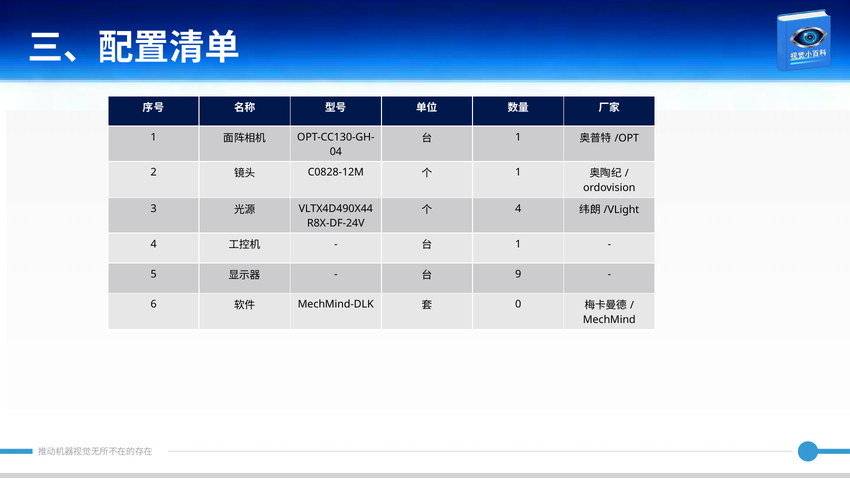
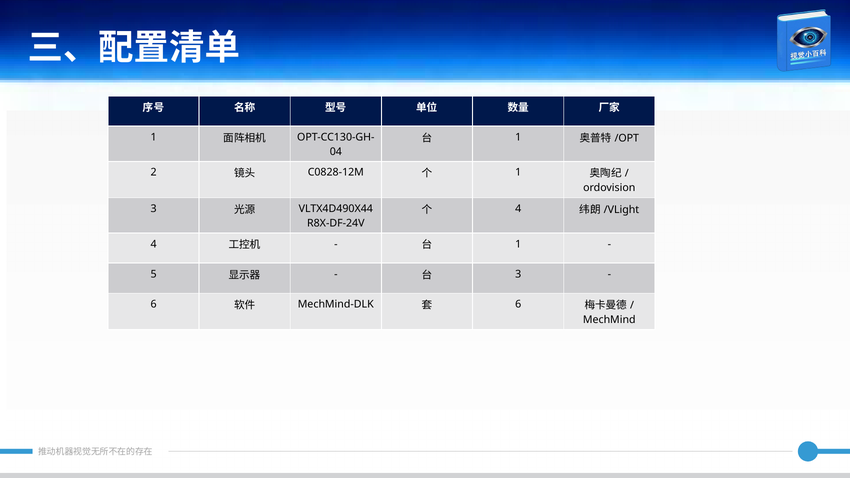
9: 9 -> 3 (518, 274)
0: 0 -> 6 (518, 304)
